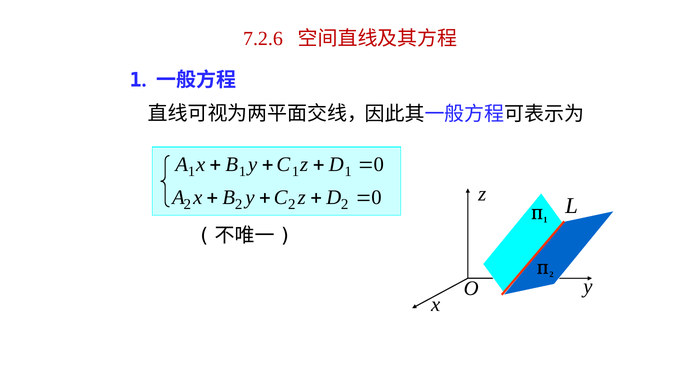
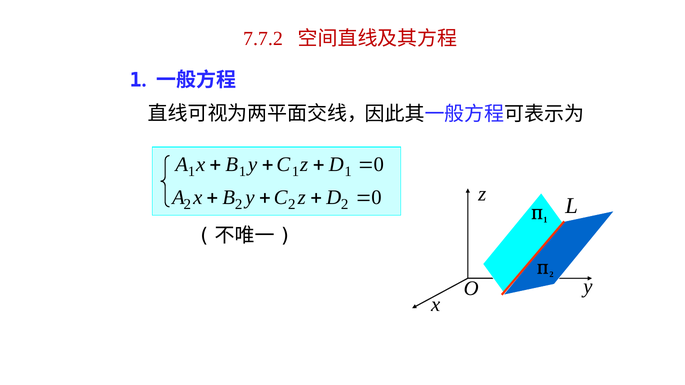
7.2.6: 7.2.6 -> 7.7.2 (263, 39)
